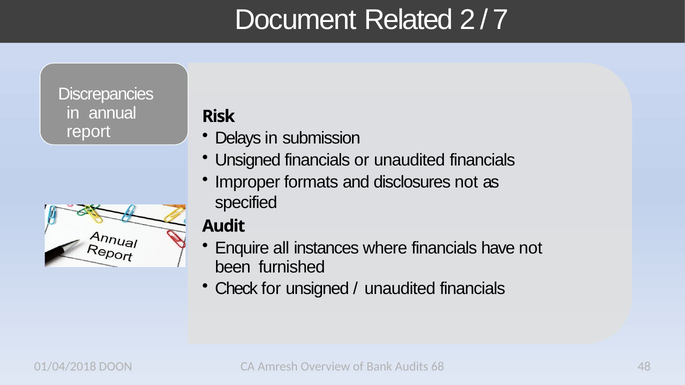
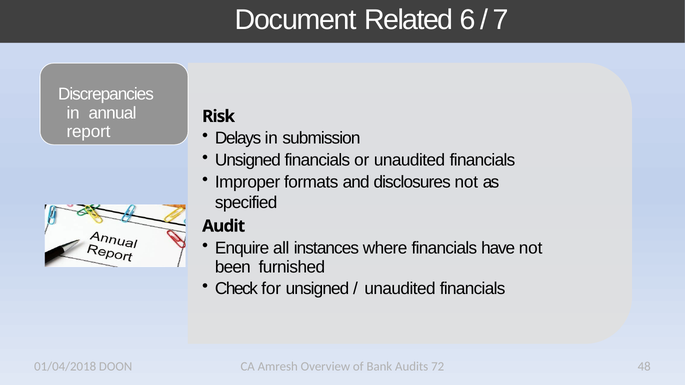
2: 2 -> 6 (467, 20)
68: 68 -> 72 (438, 367)
